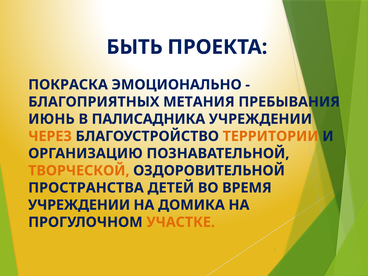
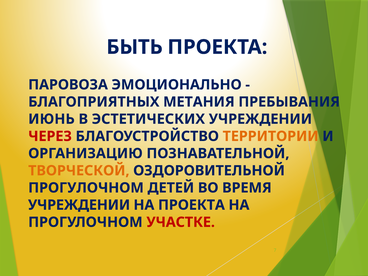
ПОКРАСКА: ПОКРАСКА -> ПАРОВОЗА (68, 85)
ПАЛИСАДНИКА: ПАЛИСАДНИКА -> ЭСТЕТИЧЕСКИХ (148, 119)
ЧЕРЕЗ colour: orange -> red (50, 136)
ПРОСТРАНСТВА: ПРОСТРАНСТВА -> ПРОГУЛОЧНОМ (86, 188)
НА ДОМИКА: ДОМИКА -> ПРОЕКТА (191, 205)
УЧАСТКЕ colour: orange -> red (181, 222)
